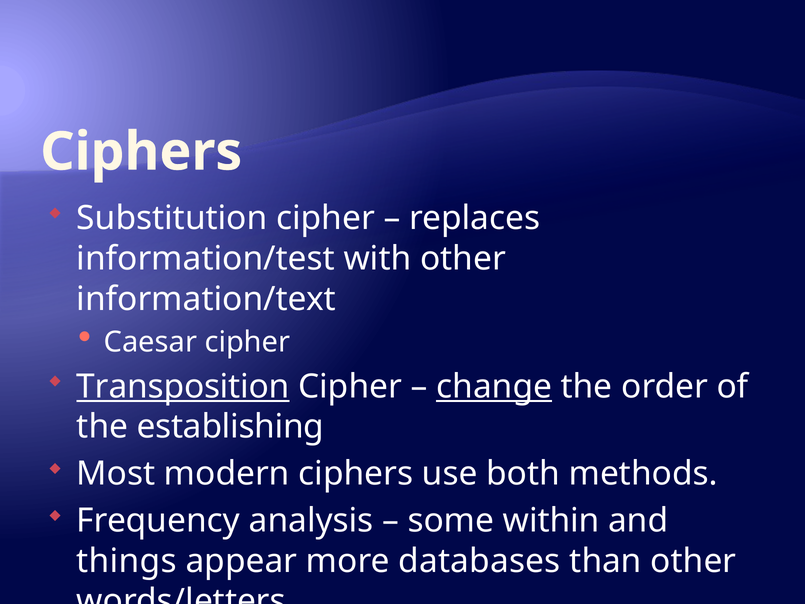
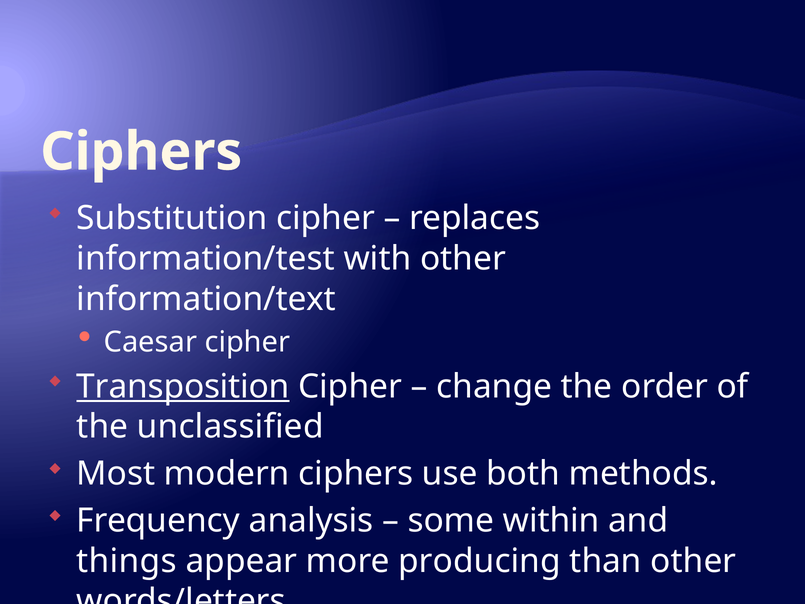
change underline: present -> none (494, 386)
establishing: establishing -> unclassified (230, 427)
databases: databases -> producing (479, 561)
